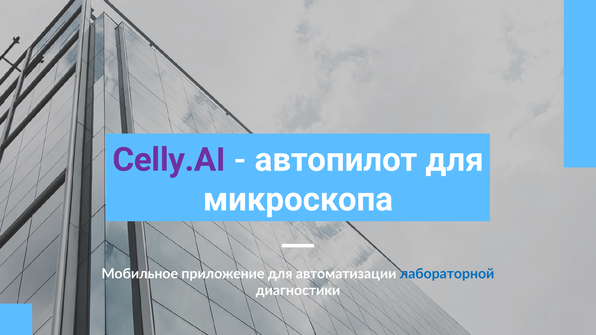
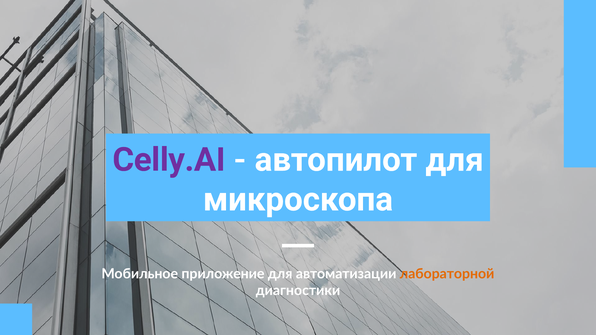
лабораторной colour: blue -> orange (447, 274)
